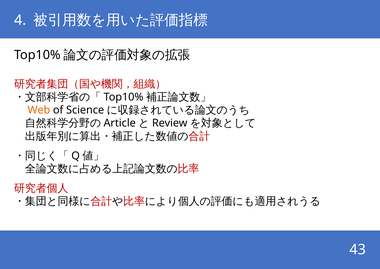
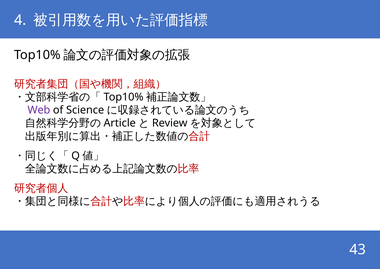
Web colour: orange -> purple (39, 110)
